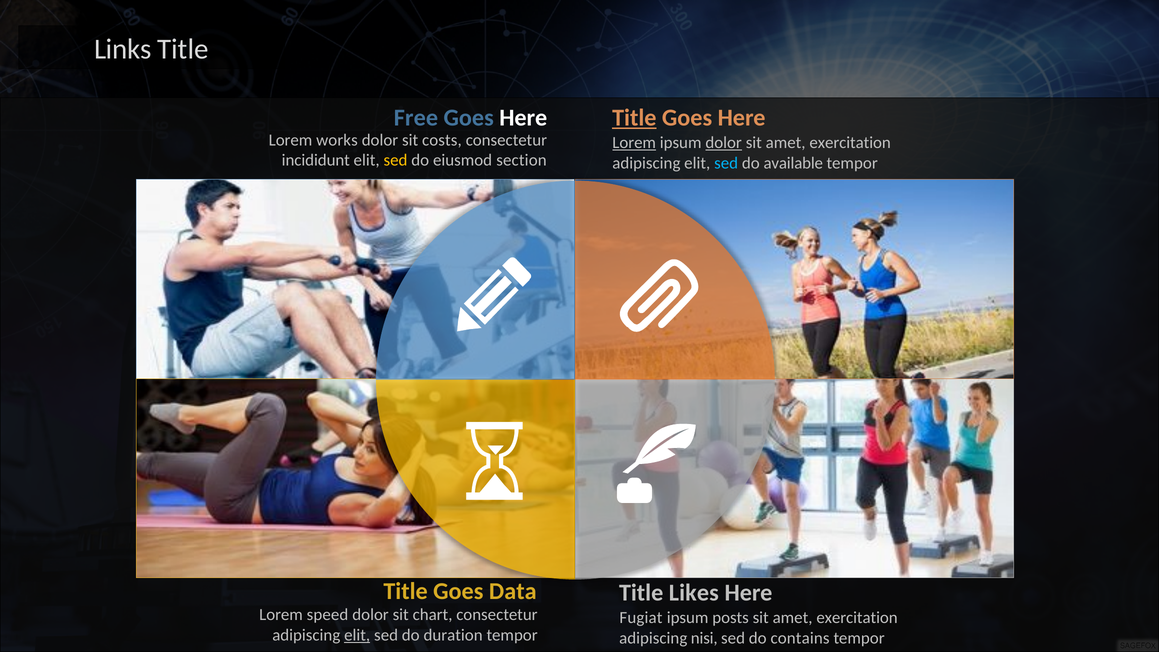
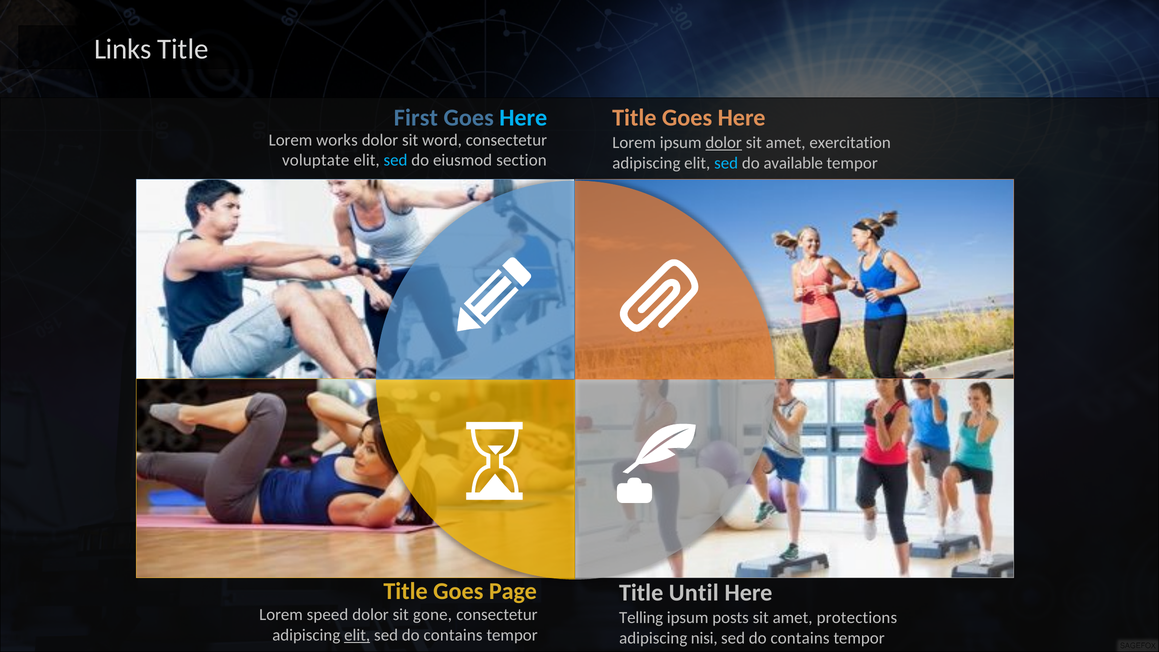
Title underline: present -> none (634, 118)
Free: Free -> First (416, 118)
Here colour: white -> light blue (523, 118)
costs: costs -> word (442, 140)
Lorem underline: present -> none (634, 143)
incididunt: incididunt -> voluptate (316, 160)
sed colour: yellow -> light blue (395, 160)
Data: Data -> Page (513, 591)
Likes: Likes -> Until (694, 593)
chart: chart -> gone (432, 615)
Fugiat: Fugiat -> Telling (641, 618)
exercitation: exercitation -> protections (857, 618)
duration: duration -> contains (453, 635)
